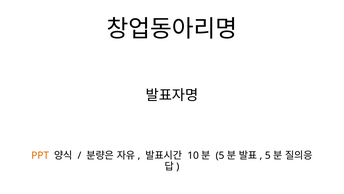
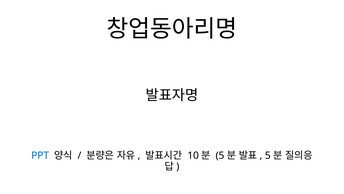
PPT colour: orange -> blue (40, 155)
